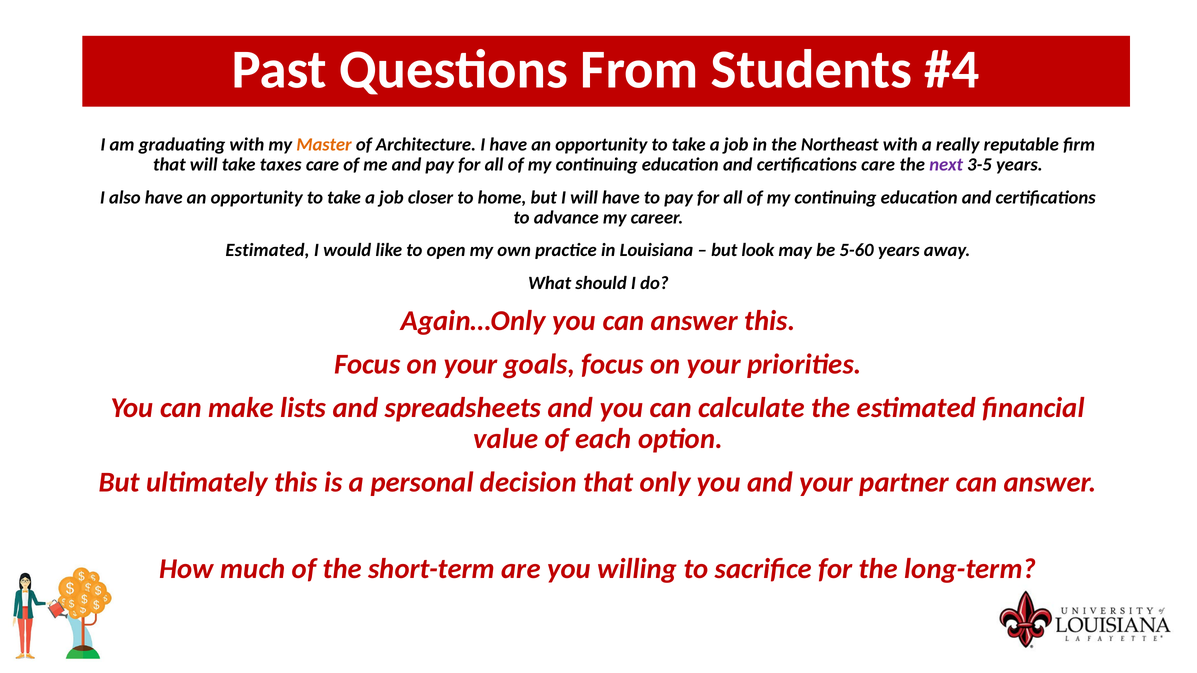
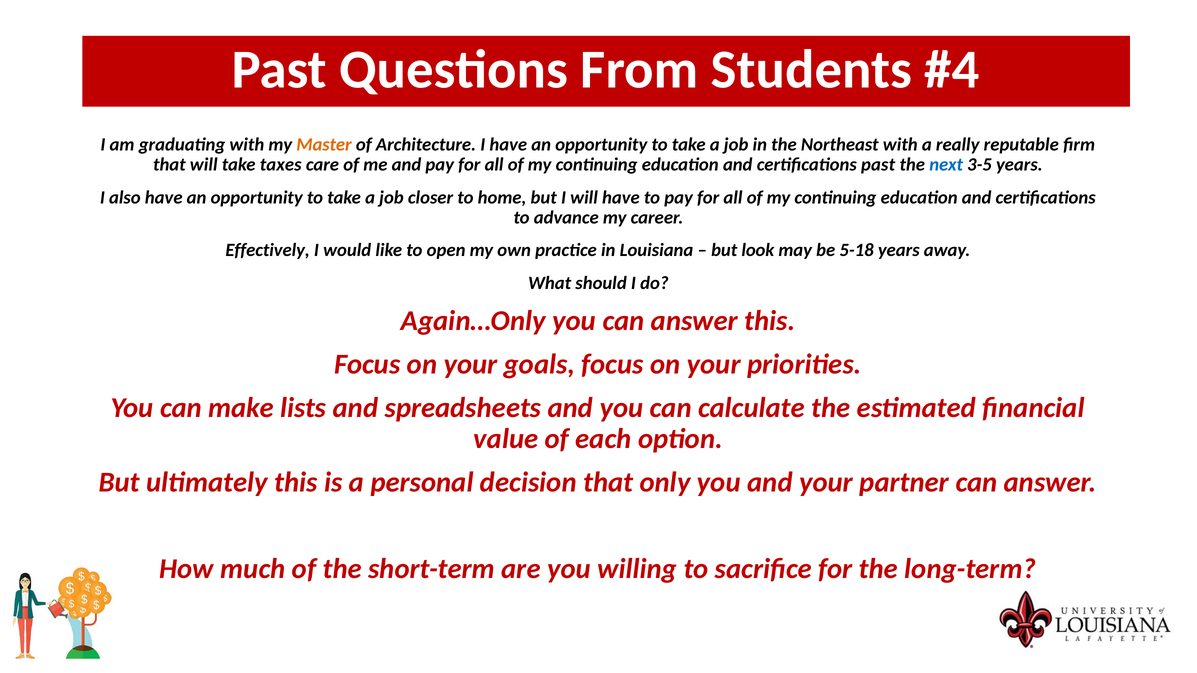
certifications care: care -> past (878, 165)
next colour: purple -> blue (946, 165)
Estimated: Estimated -> Effectively (268, 250)
5-60: 5-60 -> 5-18 (857, 250)
